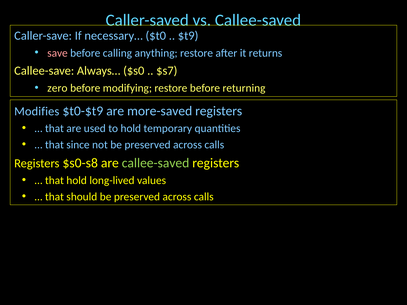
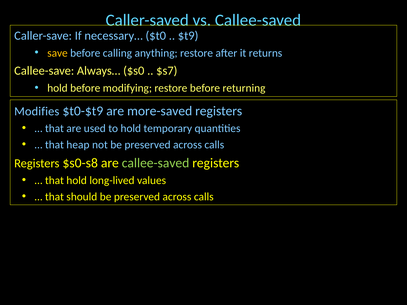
save colour: pink -> yellow (57, 53)
zero: zero -> hold (57, 88)
since: since -> heap (78, 145)
